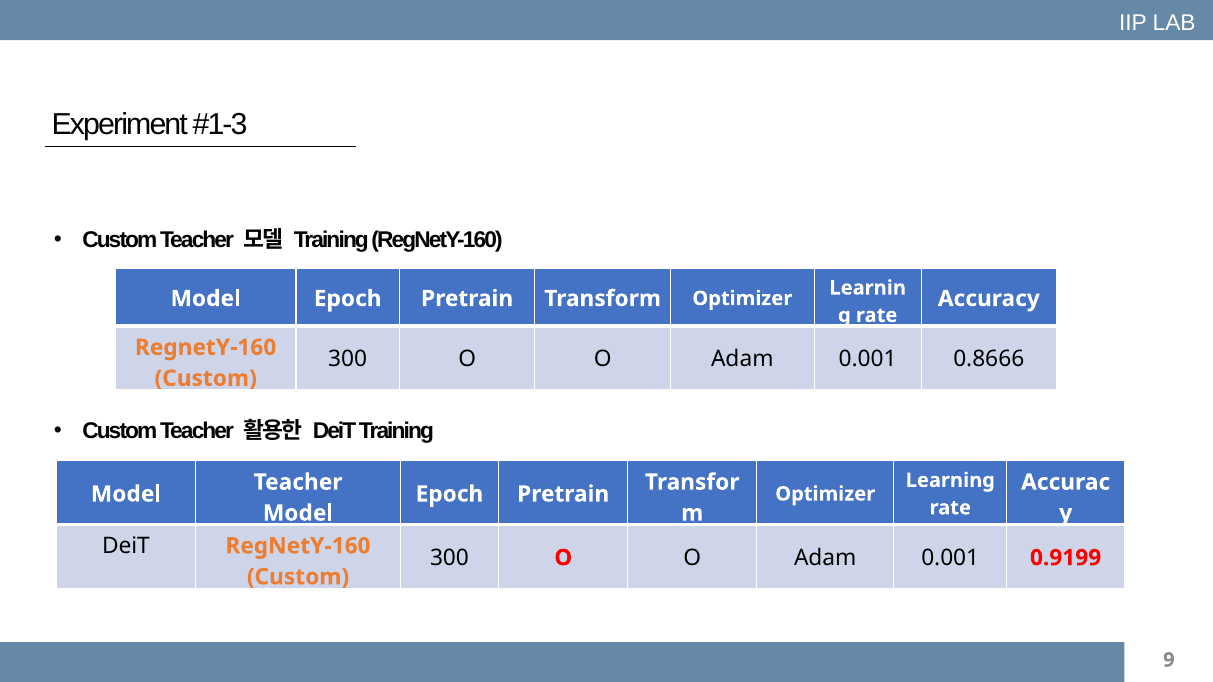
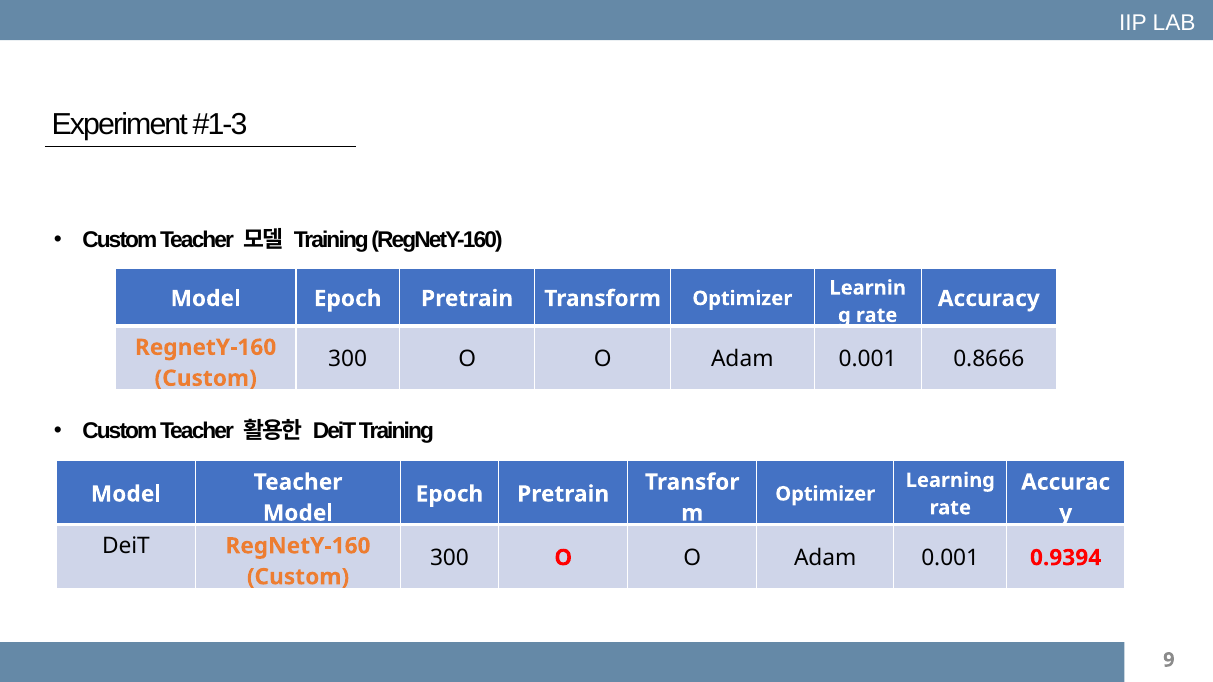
0.9199: 0.9199 -> 0.9394 (1066, 558)
